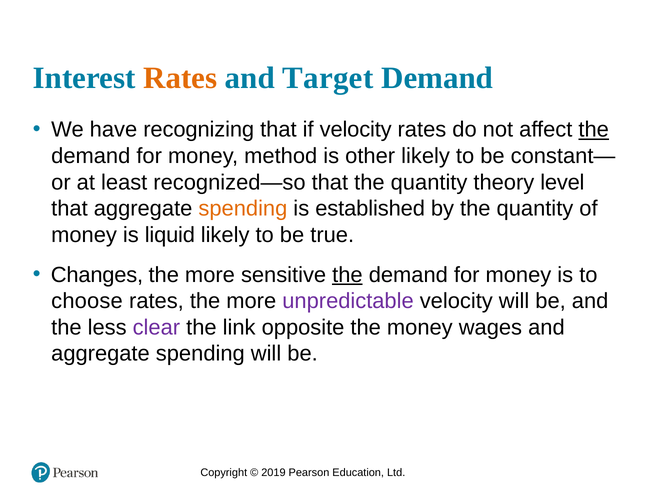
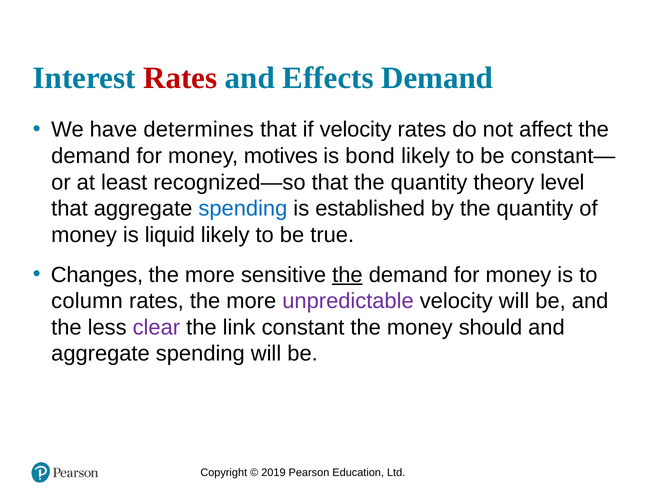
Rates colour: orange -> red (180, 78)
Target: Target -> Effects (328, 78)
recognizing: recognizing -> determines (199, 130)
the underline: present -> none (594, 130)
method: method -> motives (281, 156)
other: other -> bond (370, 156)
spending colour: orange -> blue (243, 208)
choose: choose -> column (87, 301)
opposite: opposite -> constant (303, 327)
wages: wages -> should (491, 327)
